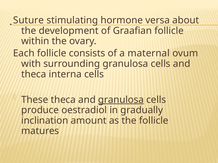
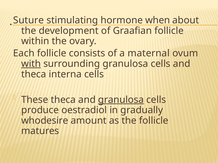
versa: versa -> when (158, 20)
with underline: none -> present (31, 64)
inclination: inclination -> whodesire (45, 121)
